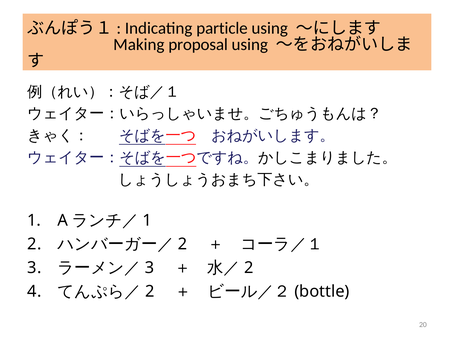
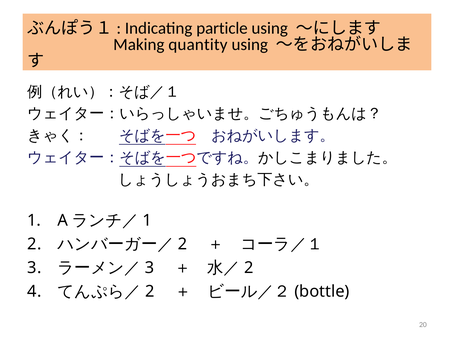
proposal: proposal -> quantity (198, 45)
